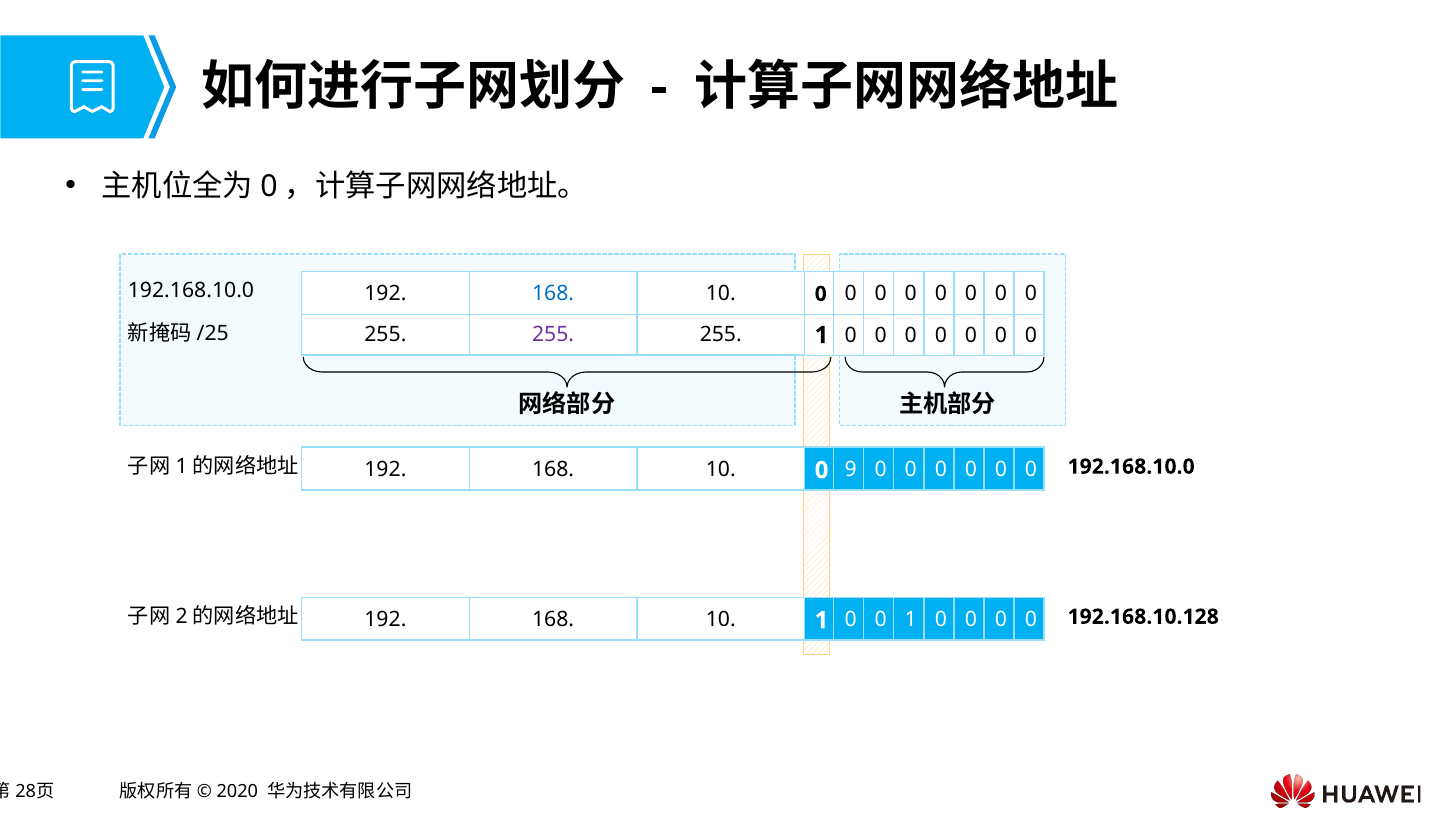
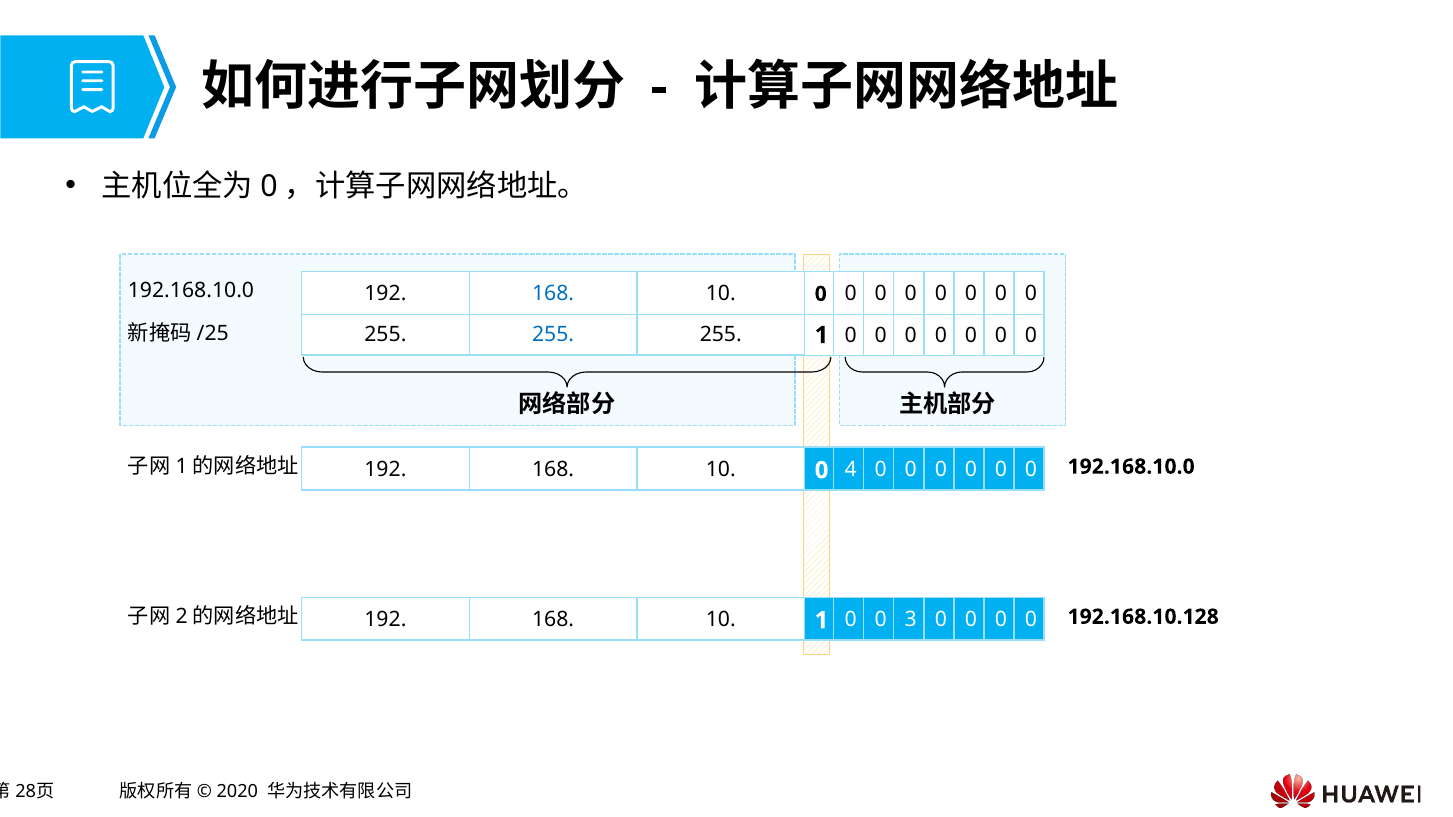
255 colour: purple -> blue (553, 335)
9: 9 -> 4 (851, 470)
0 1: 1 -> 3 (911, 620)
